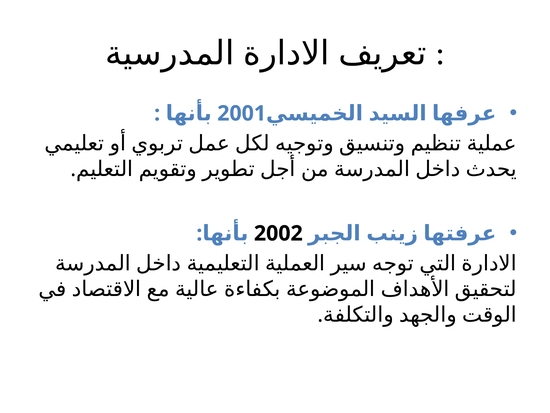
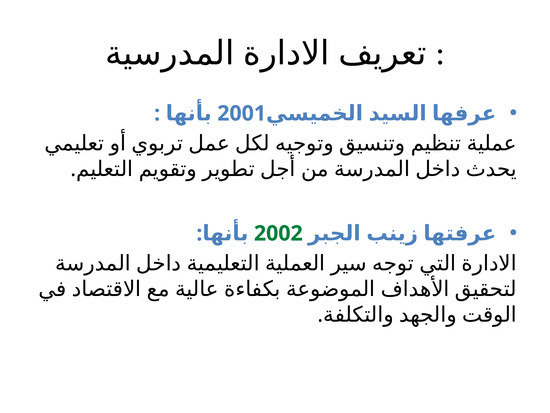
2002 colour: black -> green (278, 233)
